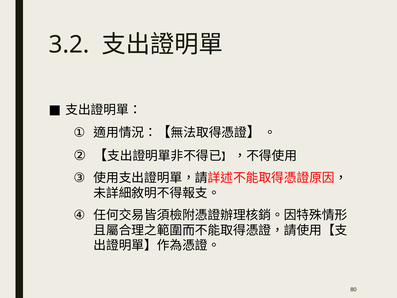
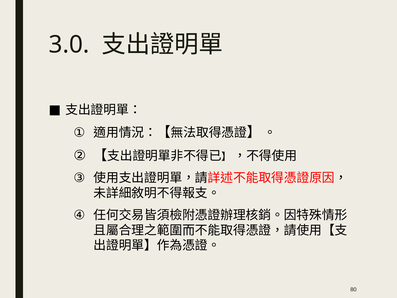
3.2: 3.2 -> 3.0 (69, 44)
